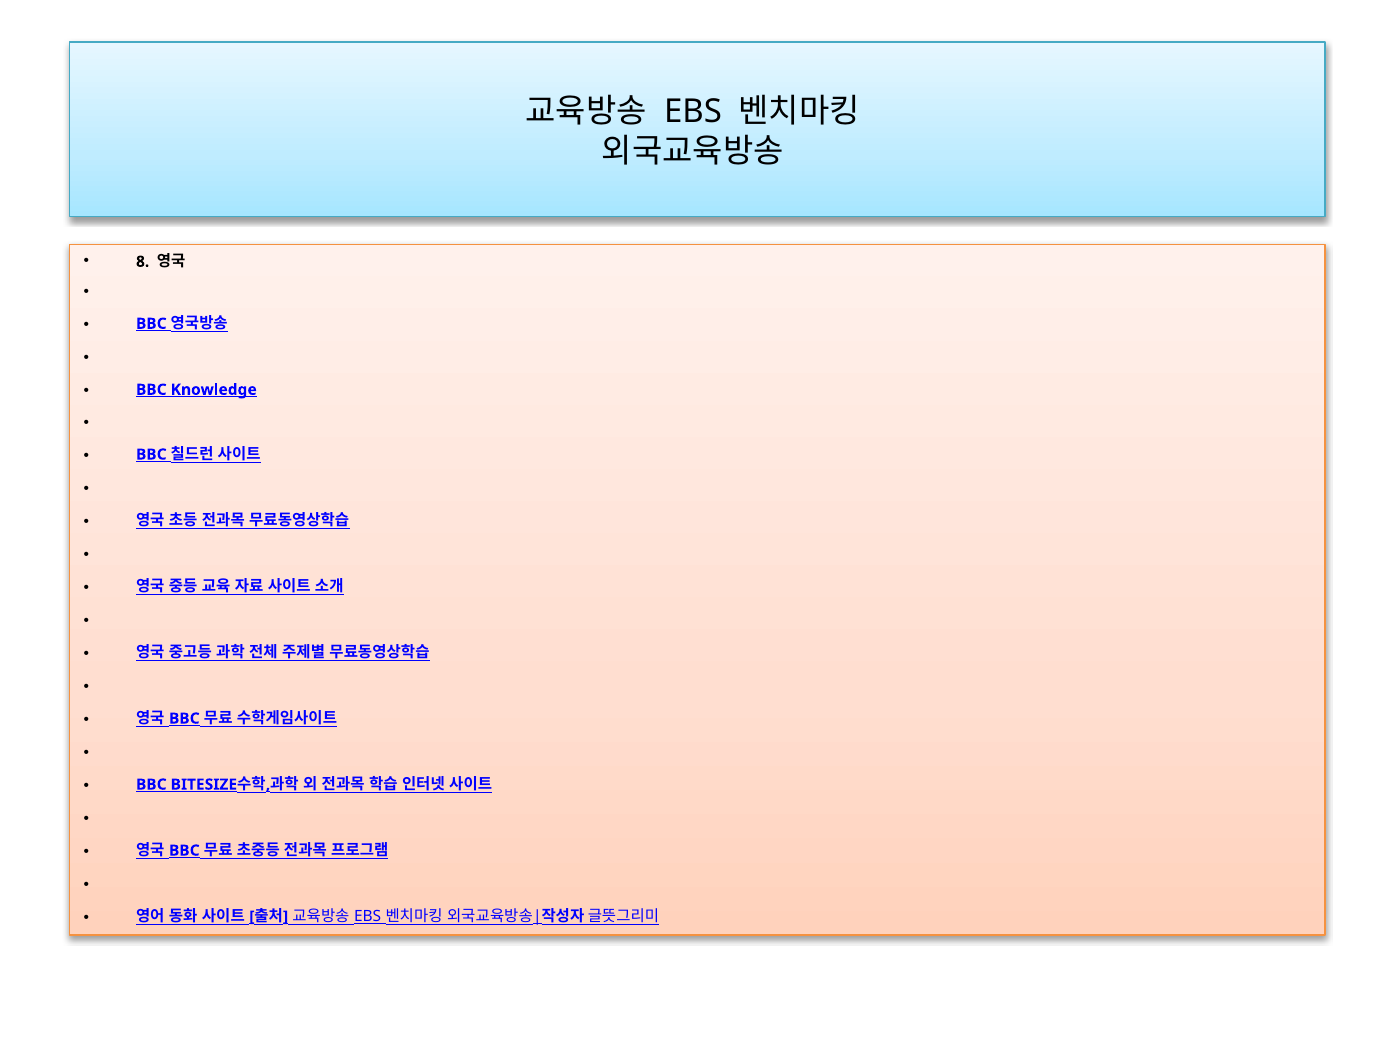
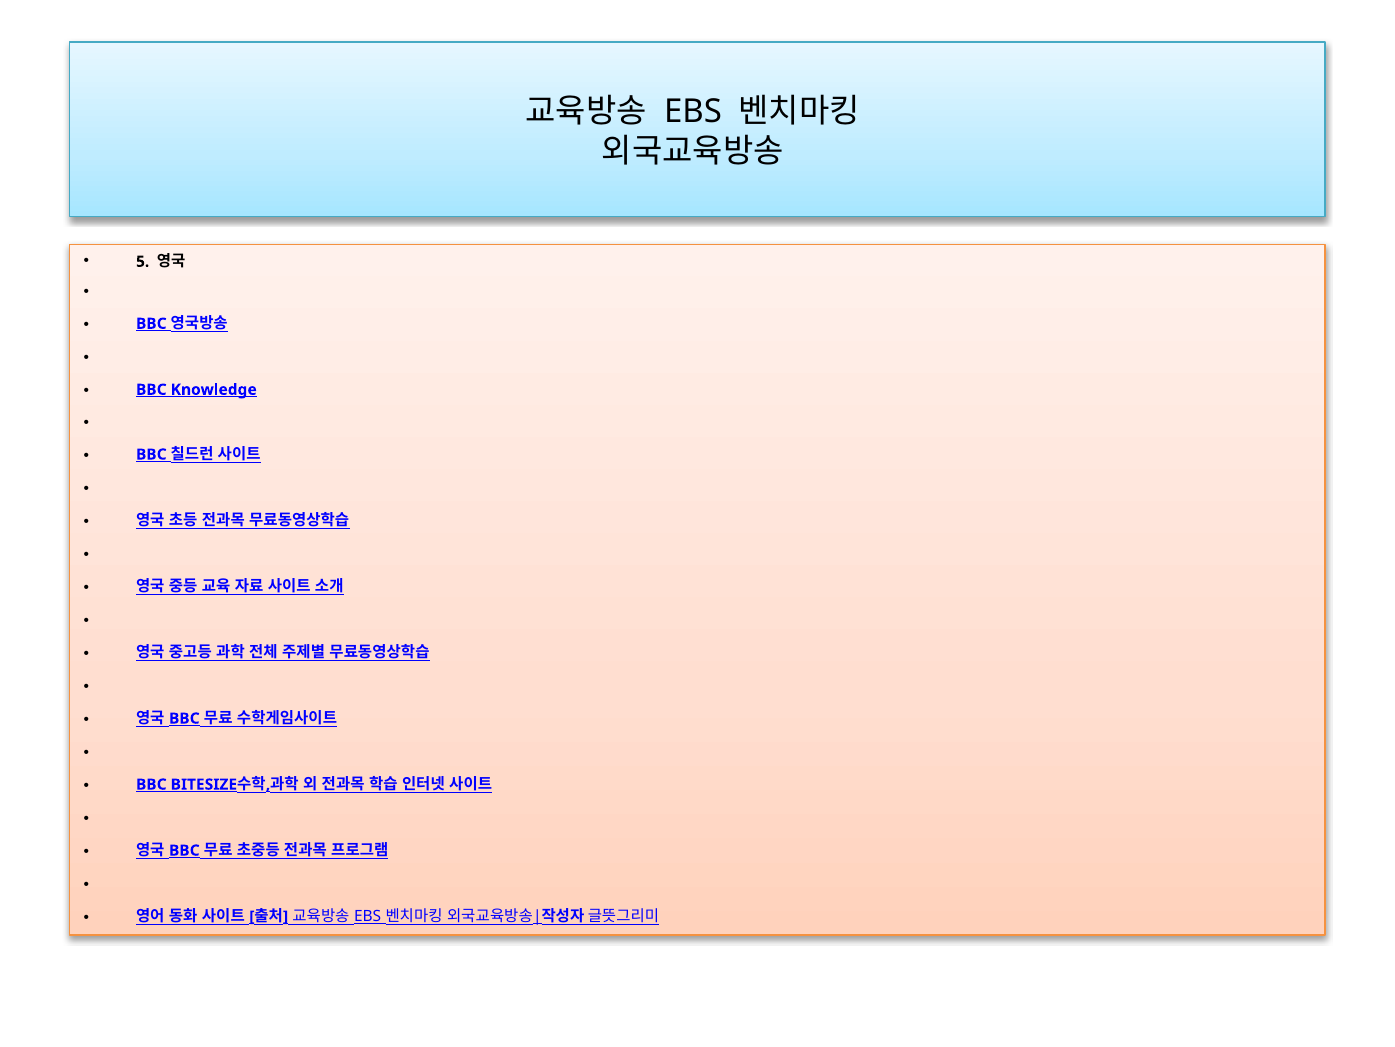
8: 8 -> 5 (143, 261)
